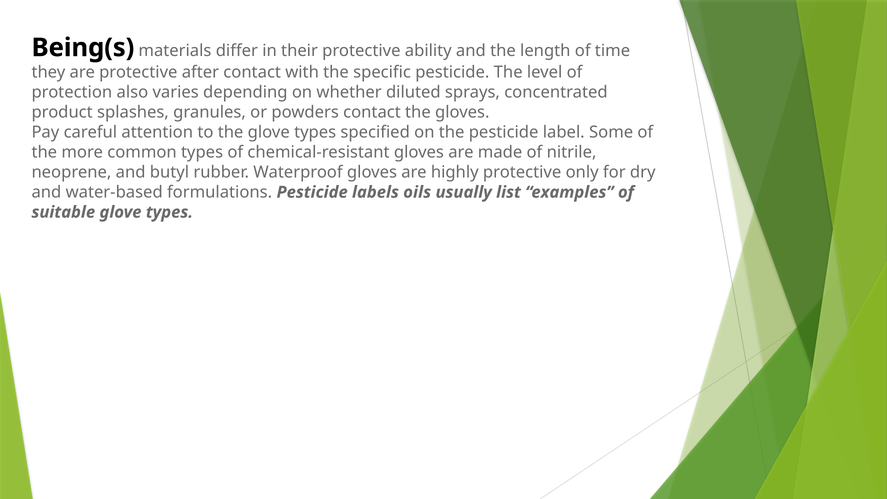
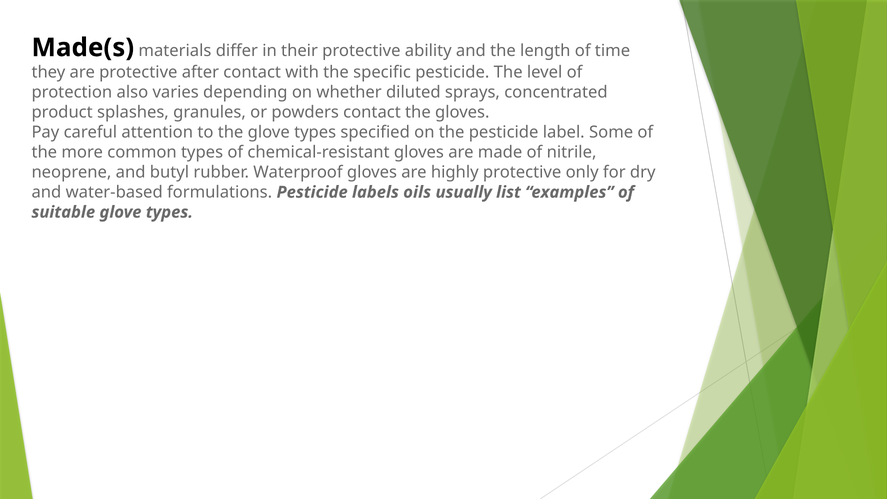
Being(s: Being(s -> Made(s (83, 48)
